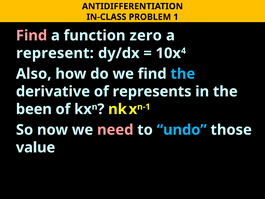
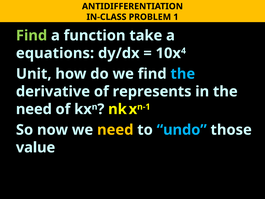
Find colour: pink -> light green (32, 35)
zero: zero -> take (146, 35)
represent: represent -> equations (55, 53)
Also: Also -> Unit (34, 74)
been: been -> need (34, 109)
need colour: pink -> yellow (115, 130)
